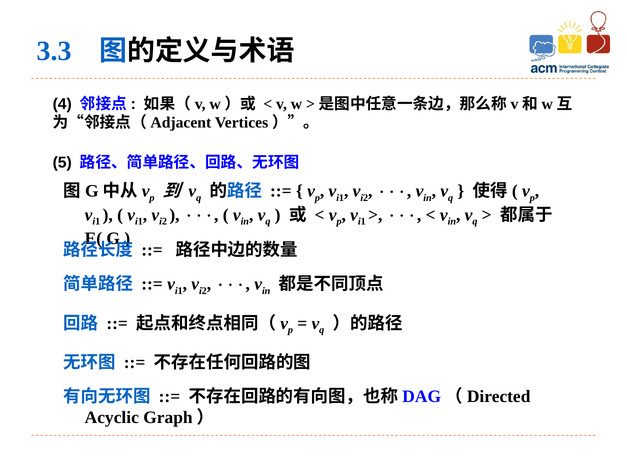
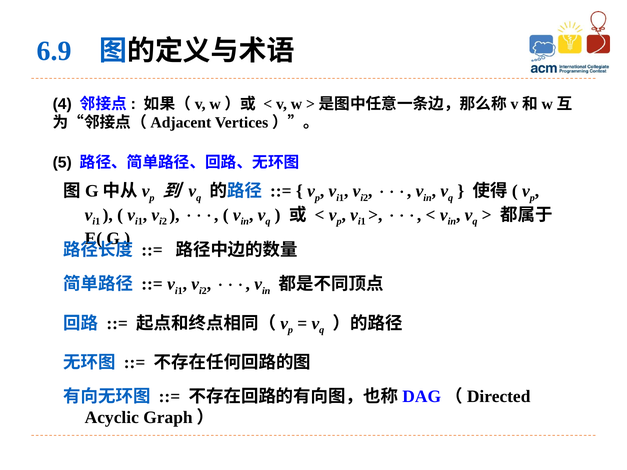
3.3: 3.3 -> 6.9 (54, 51)
